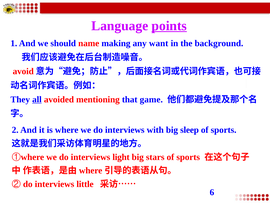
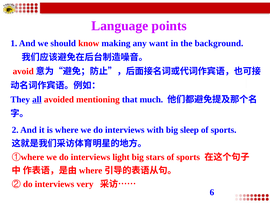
points underline: present -> none (169, 26)
name: name -> know (89, 43)
game: game -> much (151, 99)
little: little -> very (85, 184)
